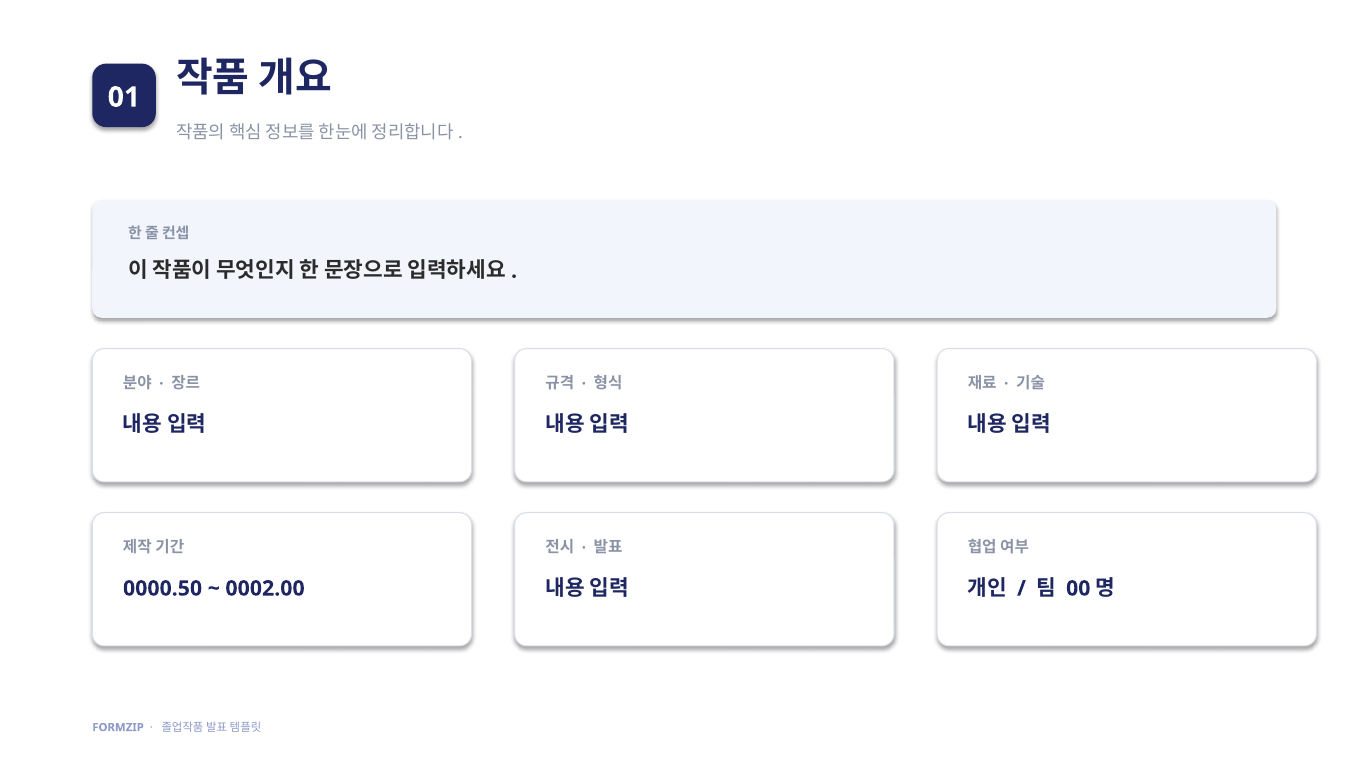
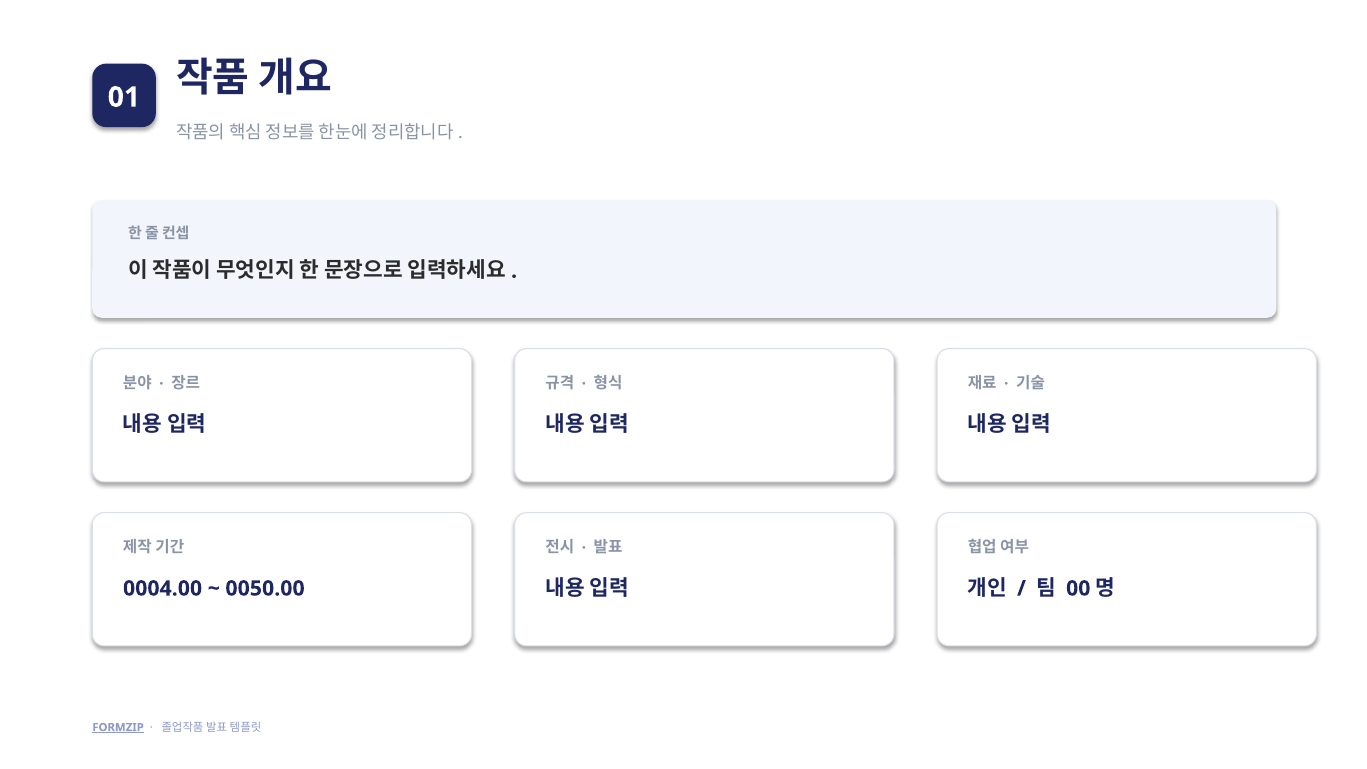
0000.50: 0000.50 -> 0004.00 (163, 588)
0002.00: 0002.00 -> 0050.00 (265, 588)
FORMZIP underline: none -> present (118, 727)
